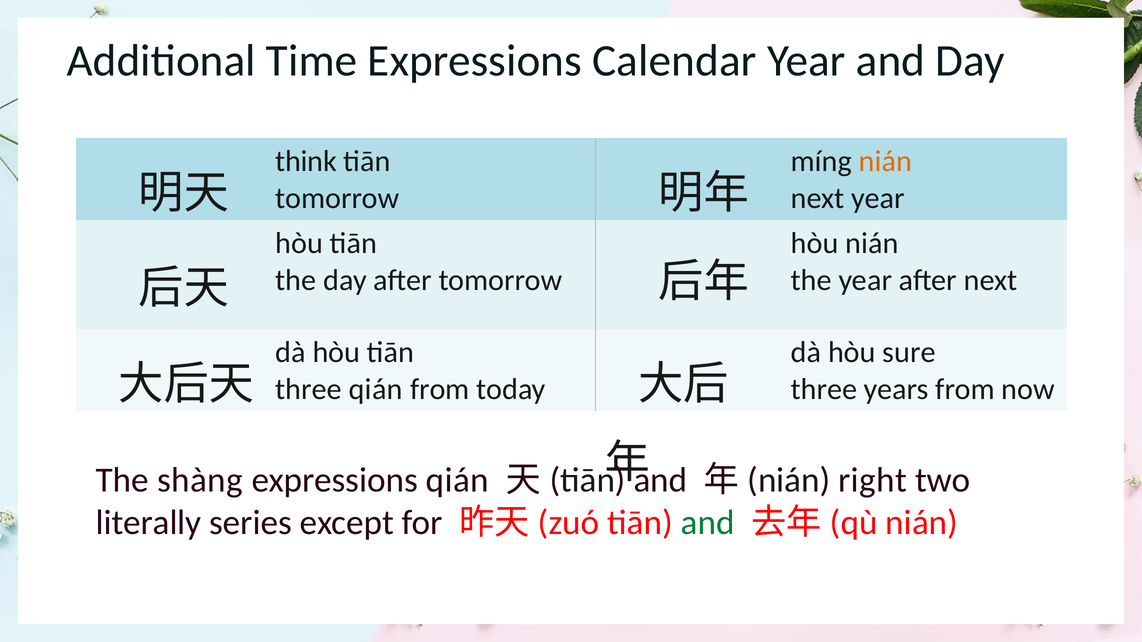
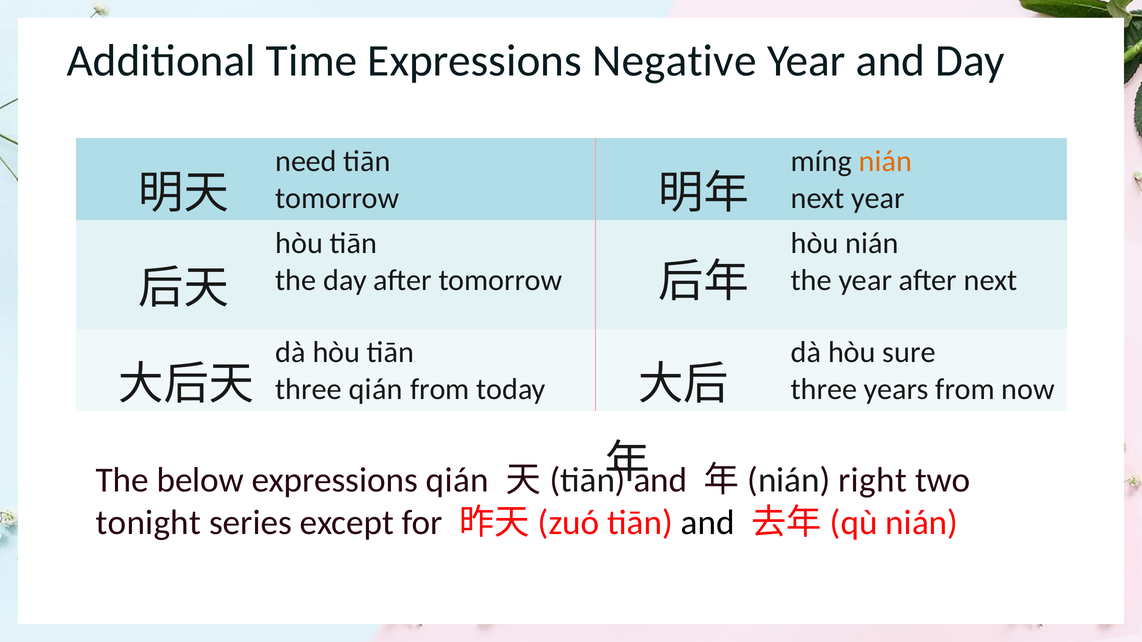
Calendar: Calendar -> Negative (674, 61)
think: think -> need (306, 162)
shàng: shàng -> below (200, 480)
literally: literally -> tonight (148, 523)
and colour: green -> black (708, 523)
